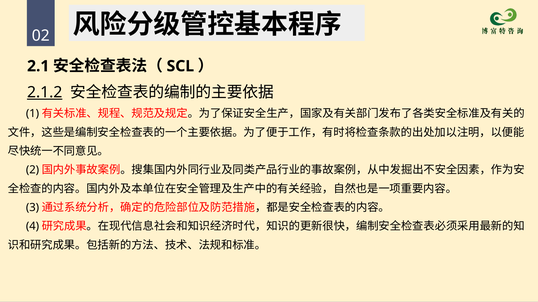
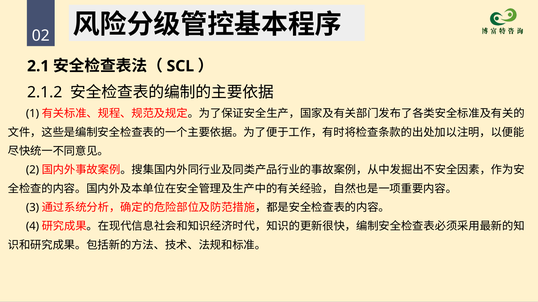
2.1.2 underline: present -> none (45, 93)
